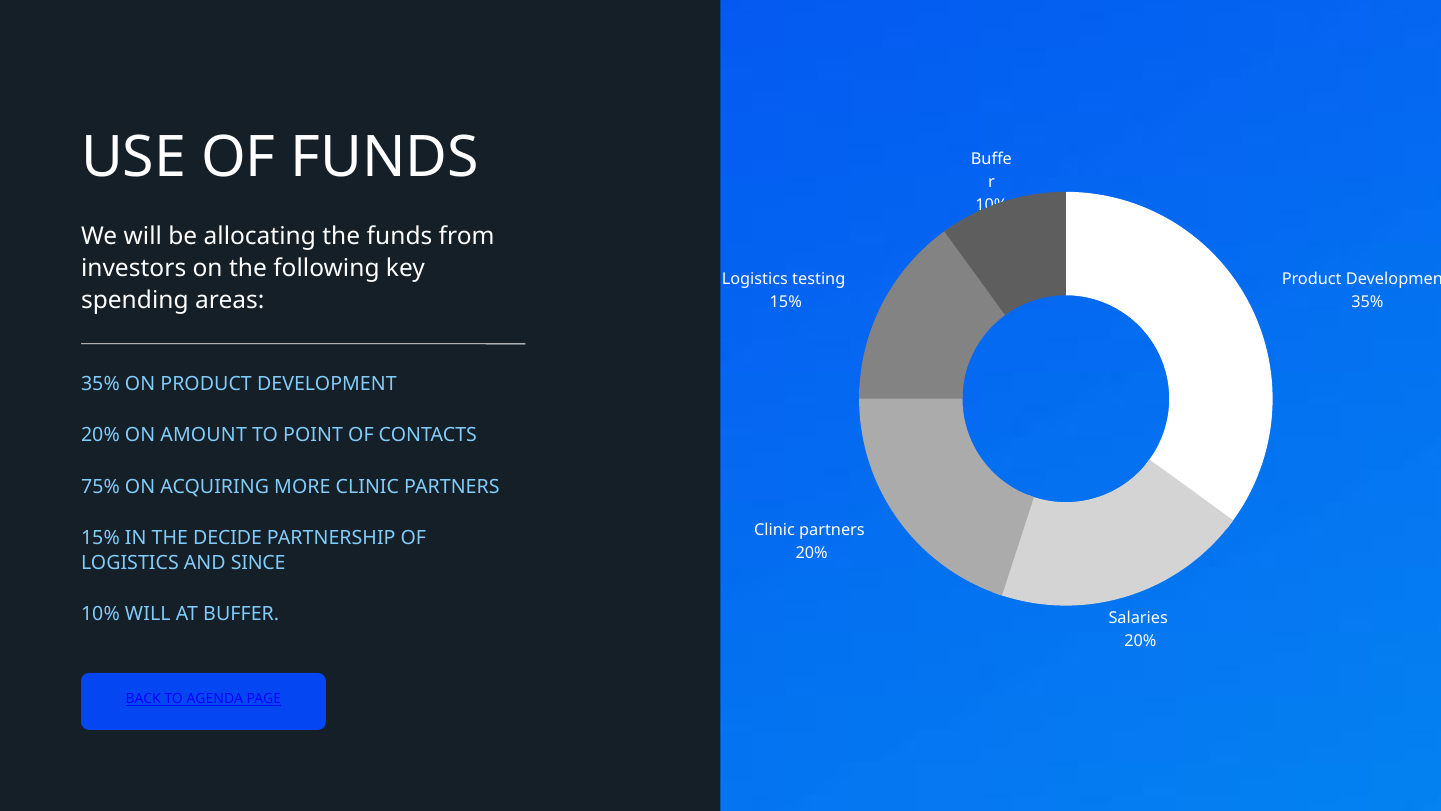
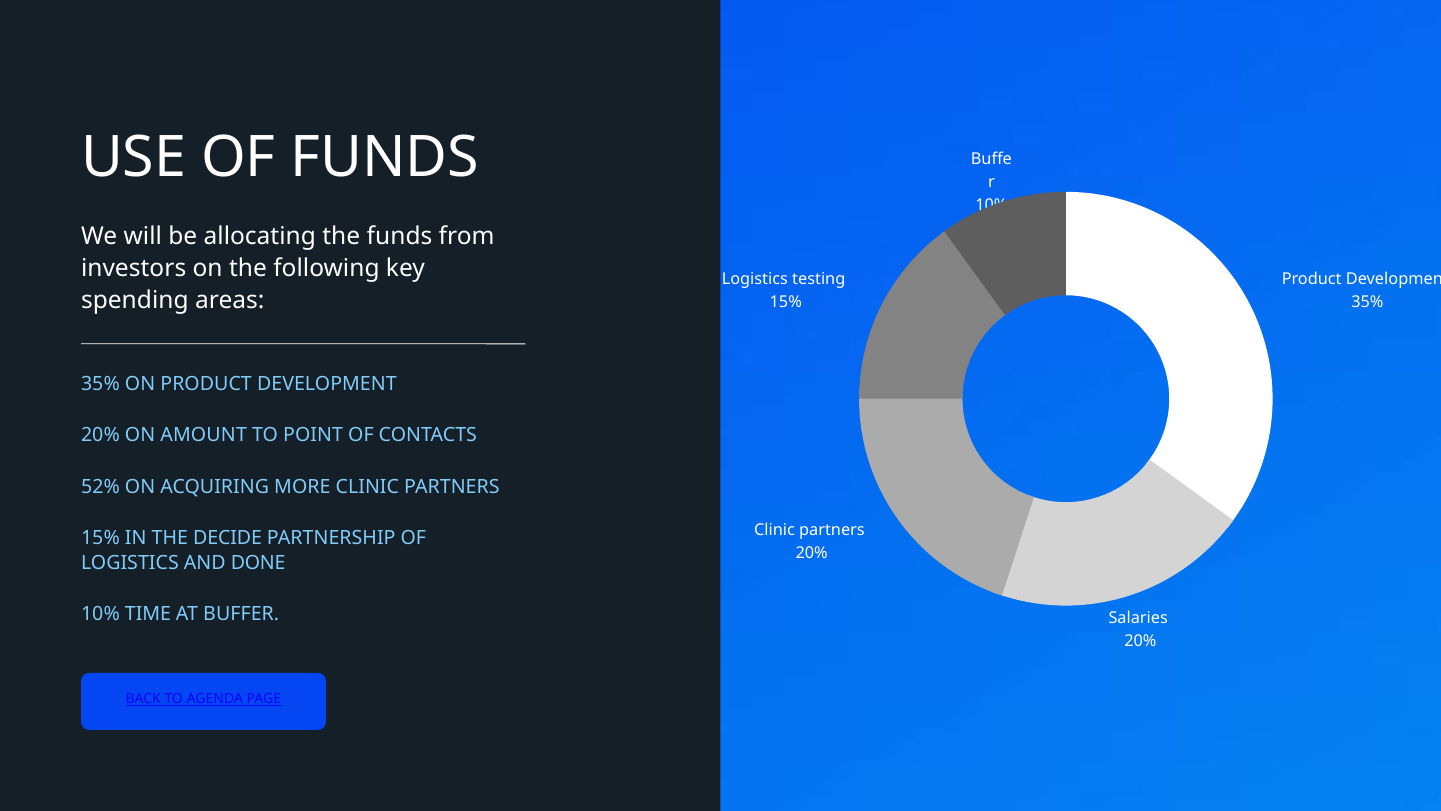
75%: 75% -> 52% (100, 486)
SINCE: SINCE -> DONE (258, 563)
10% WILL: WILL -> TIME (148, 614)
